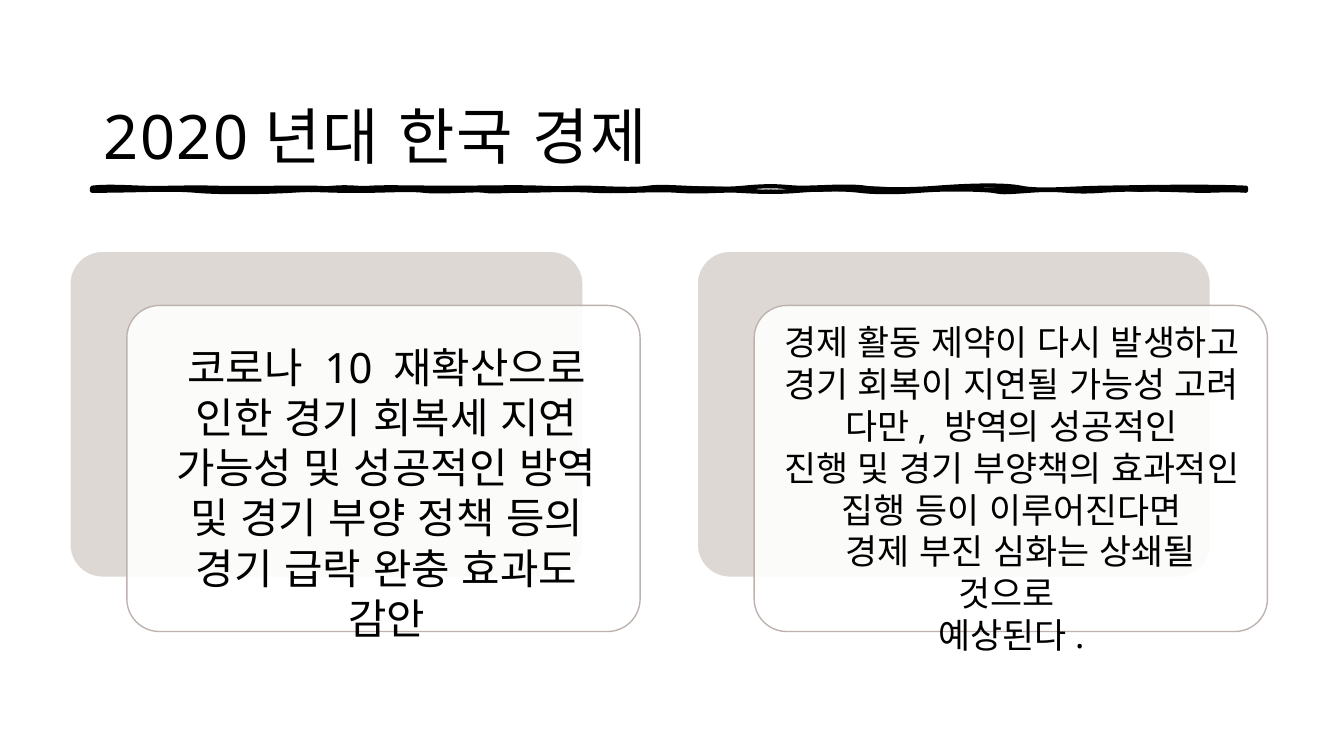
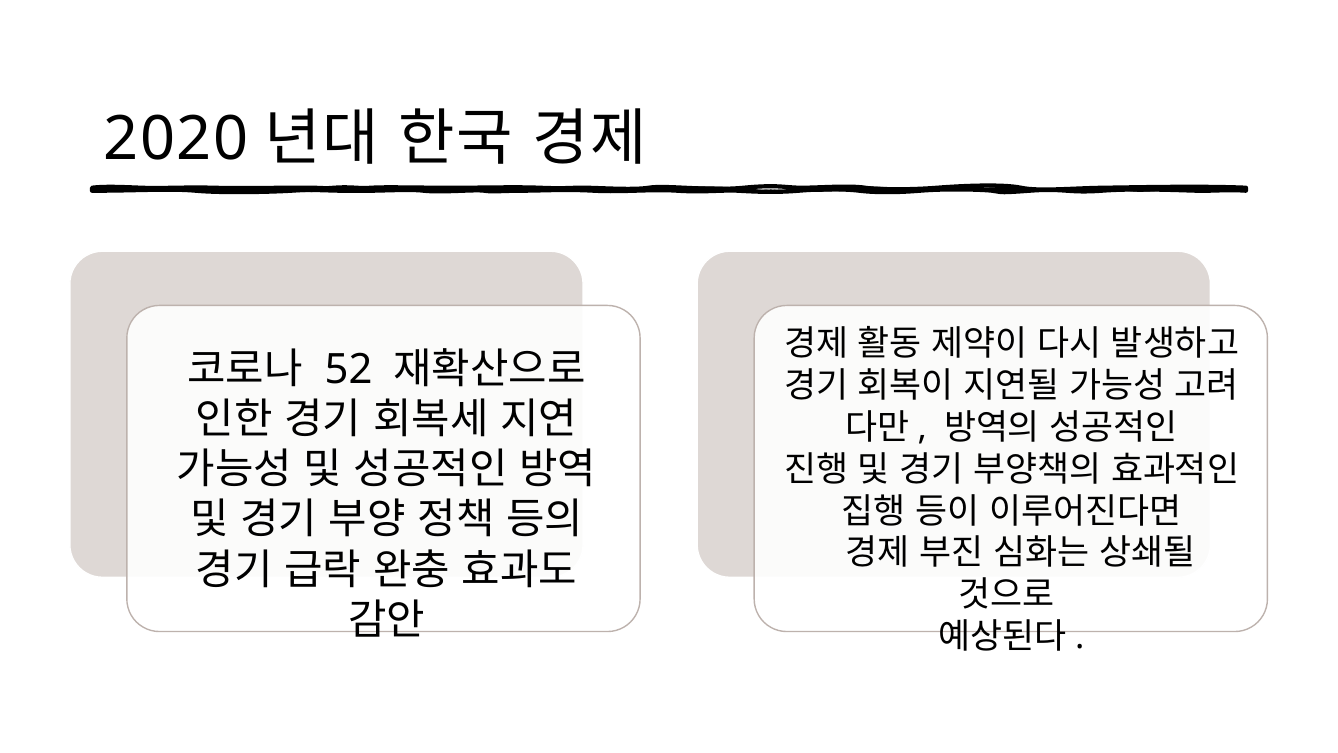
10: 10 -> 52 (349, 369)
